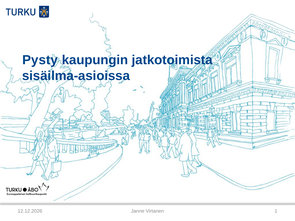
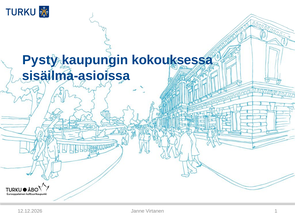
jatkotoimista: jatkotoimista -> kokouksessa (172, 60)
